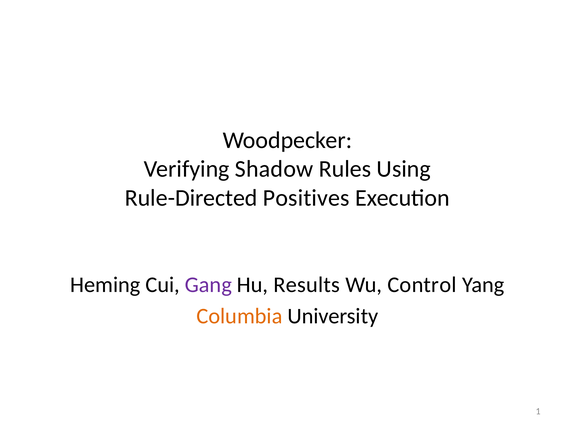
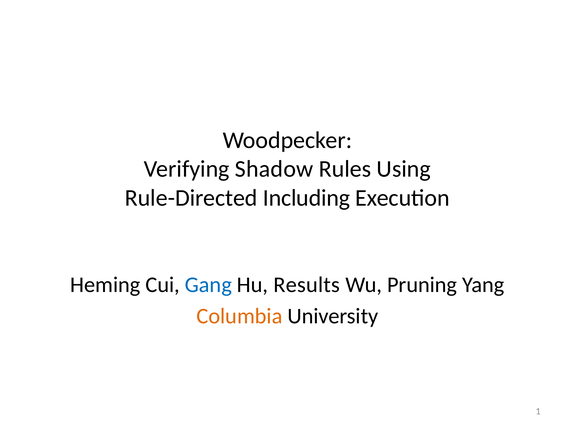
Positives: Positives -> Including (306, 198)
Gang colour: purple -> blue (208, 285)
Control: Control -> Pruning (422, 285)
